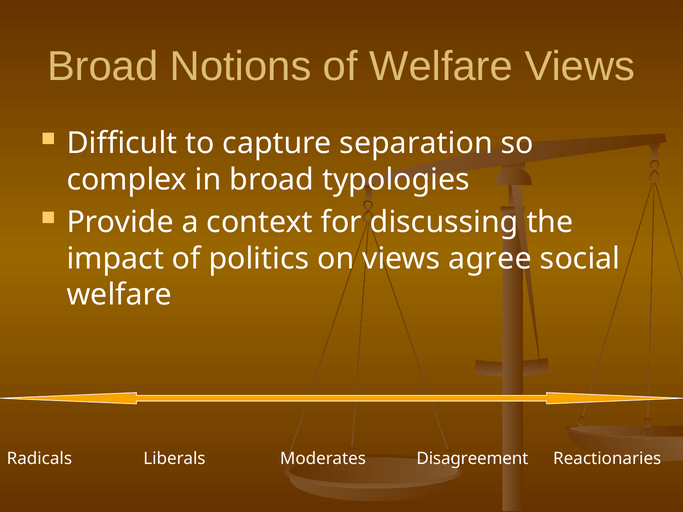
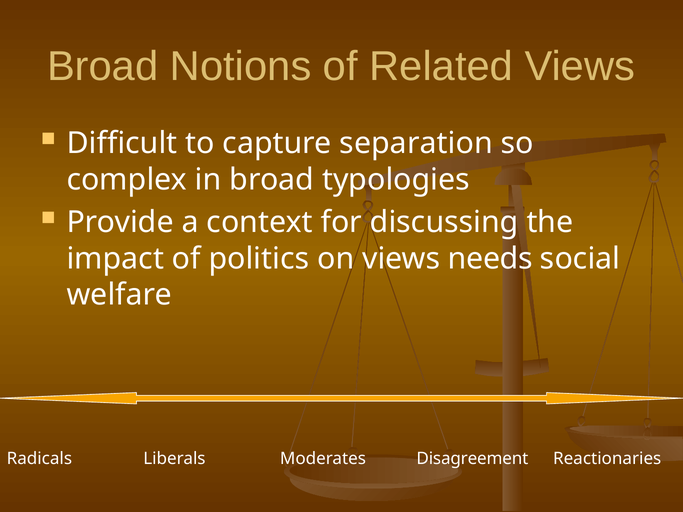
of Welfare: Welfare -> Related (441, 66)
agree: agree -> needs (490, 259)
